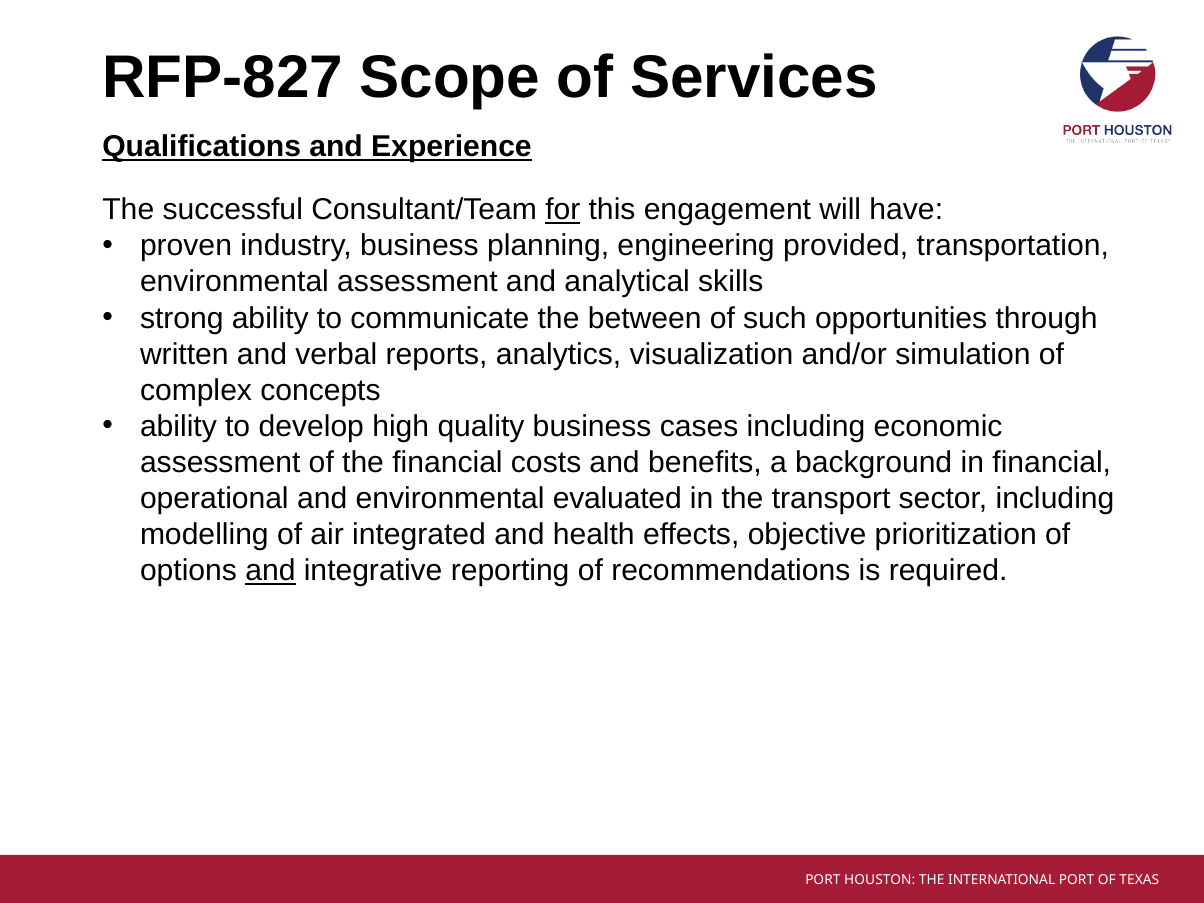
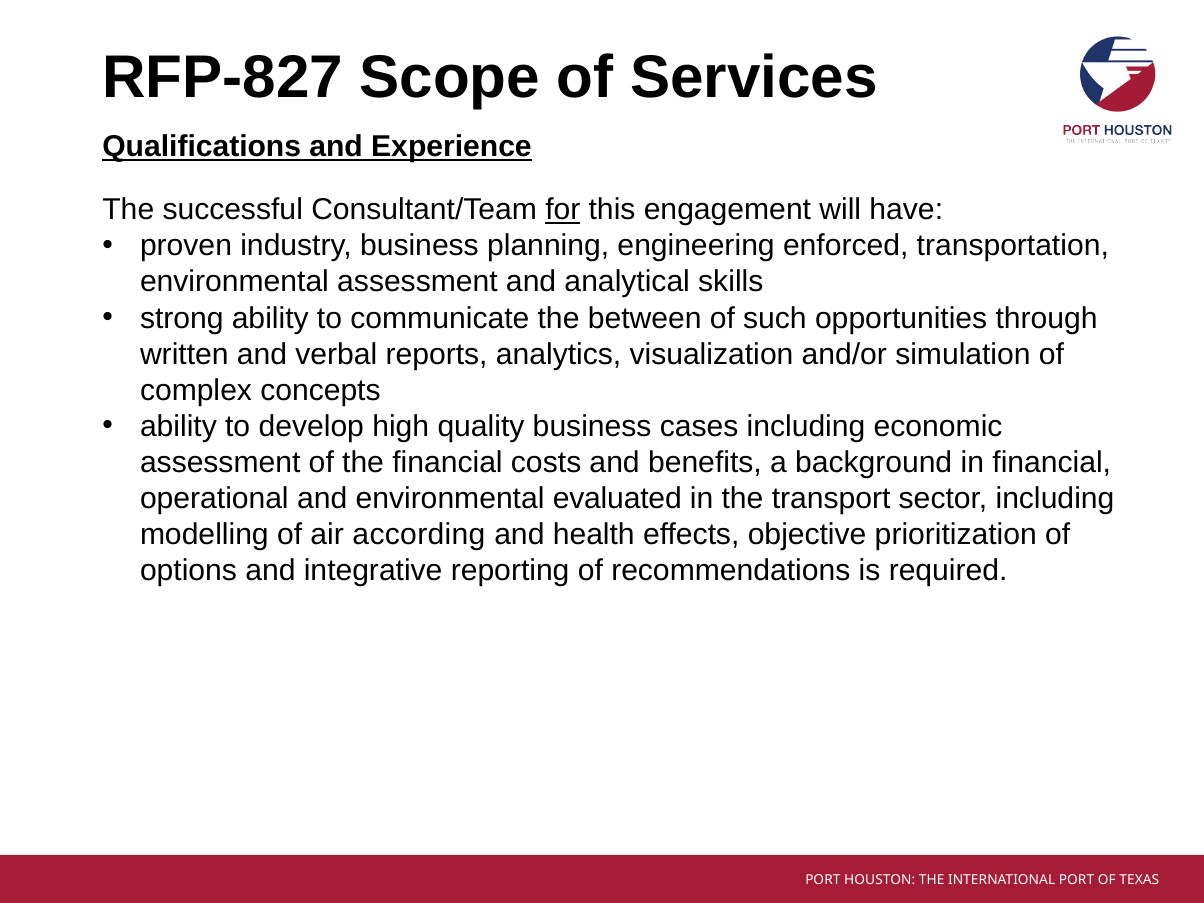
provided: provided -> enforced (846, 246)
integrated: integrated -> according (419, 535)
and underline: present -> none (270, 571)
